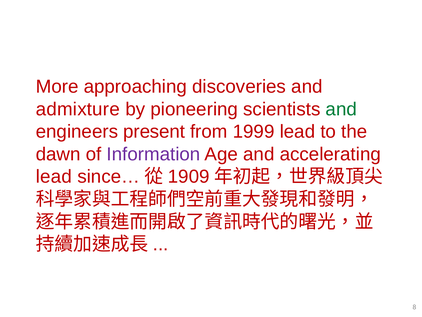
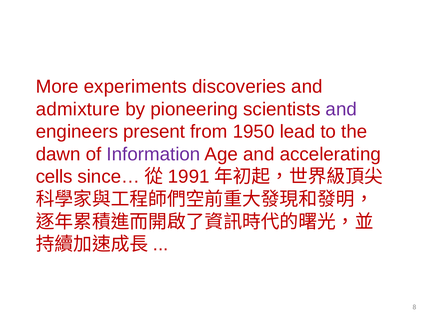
approaching: approaching -> experiments (135, 86)
and colour: green -> purple (341, 109)
1999: 1999 -> 1950 (254, 131)
lead: lead -> cells (54, 177)
1909: 1909 -> 1991 (189, 177)
